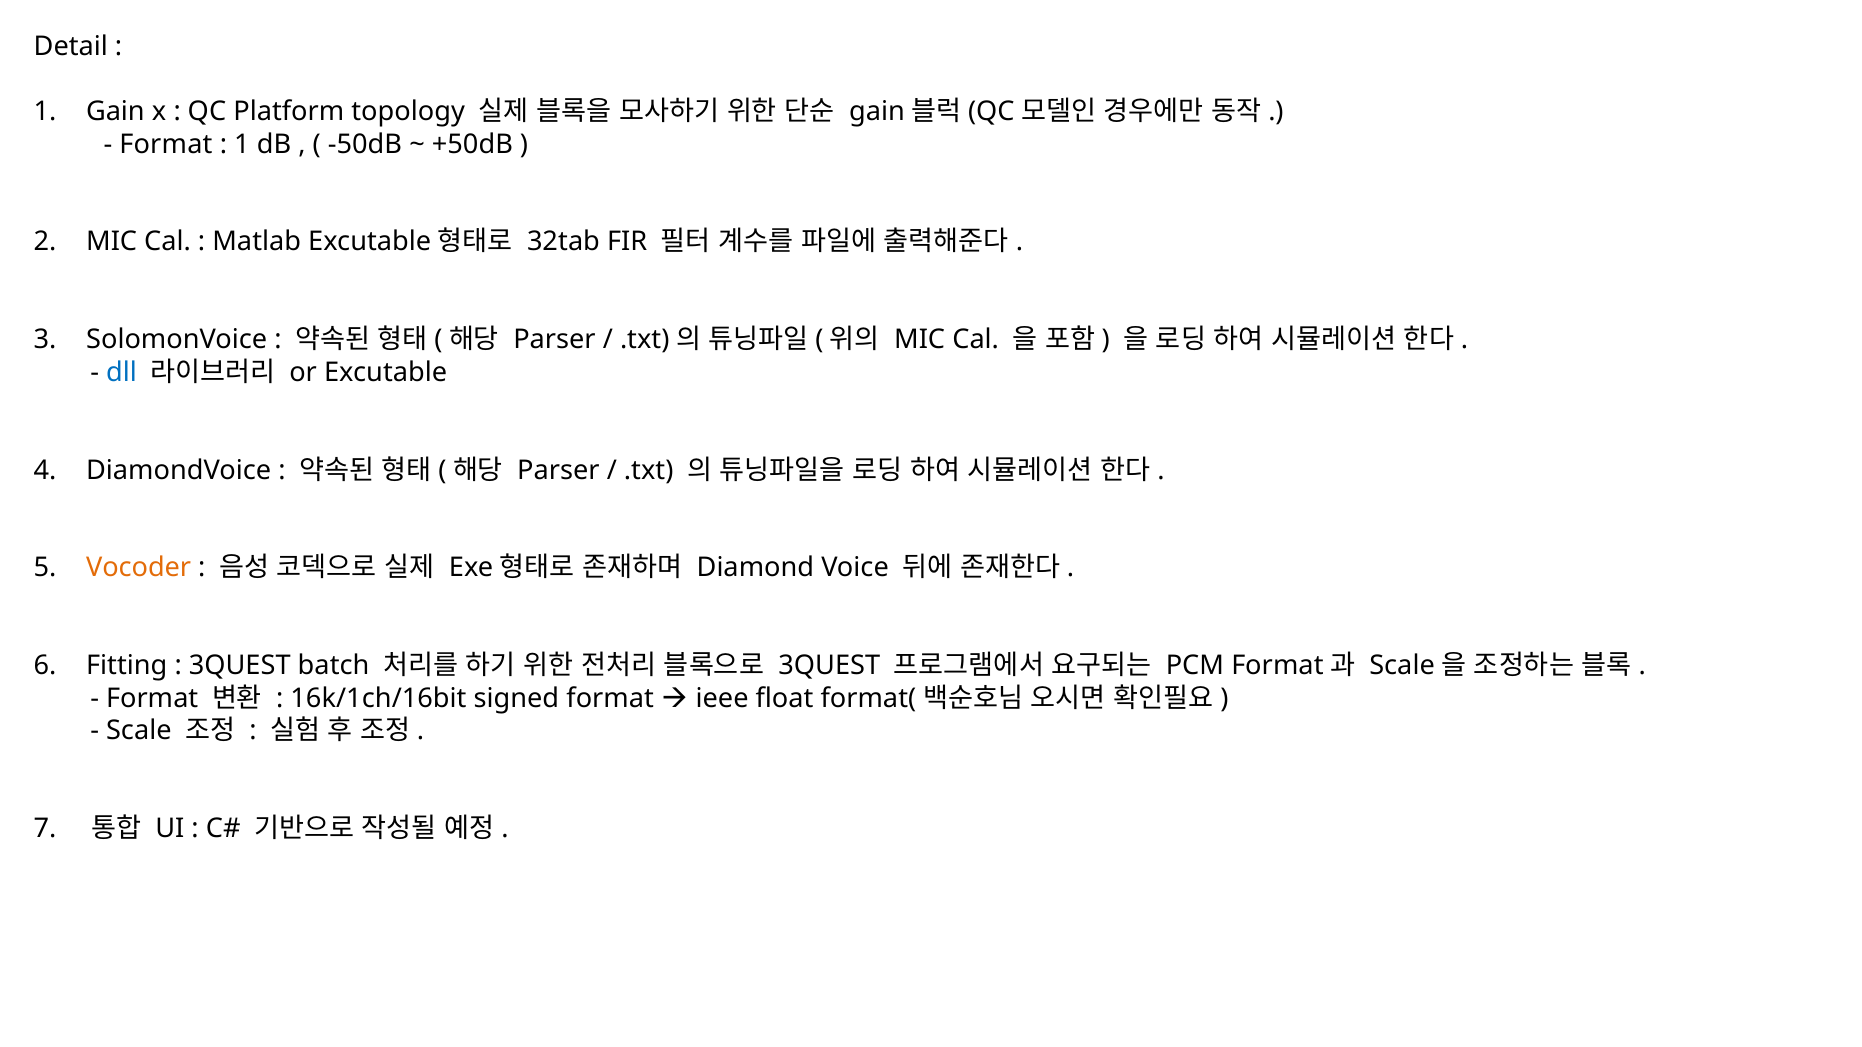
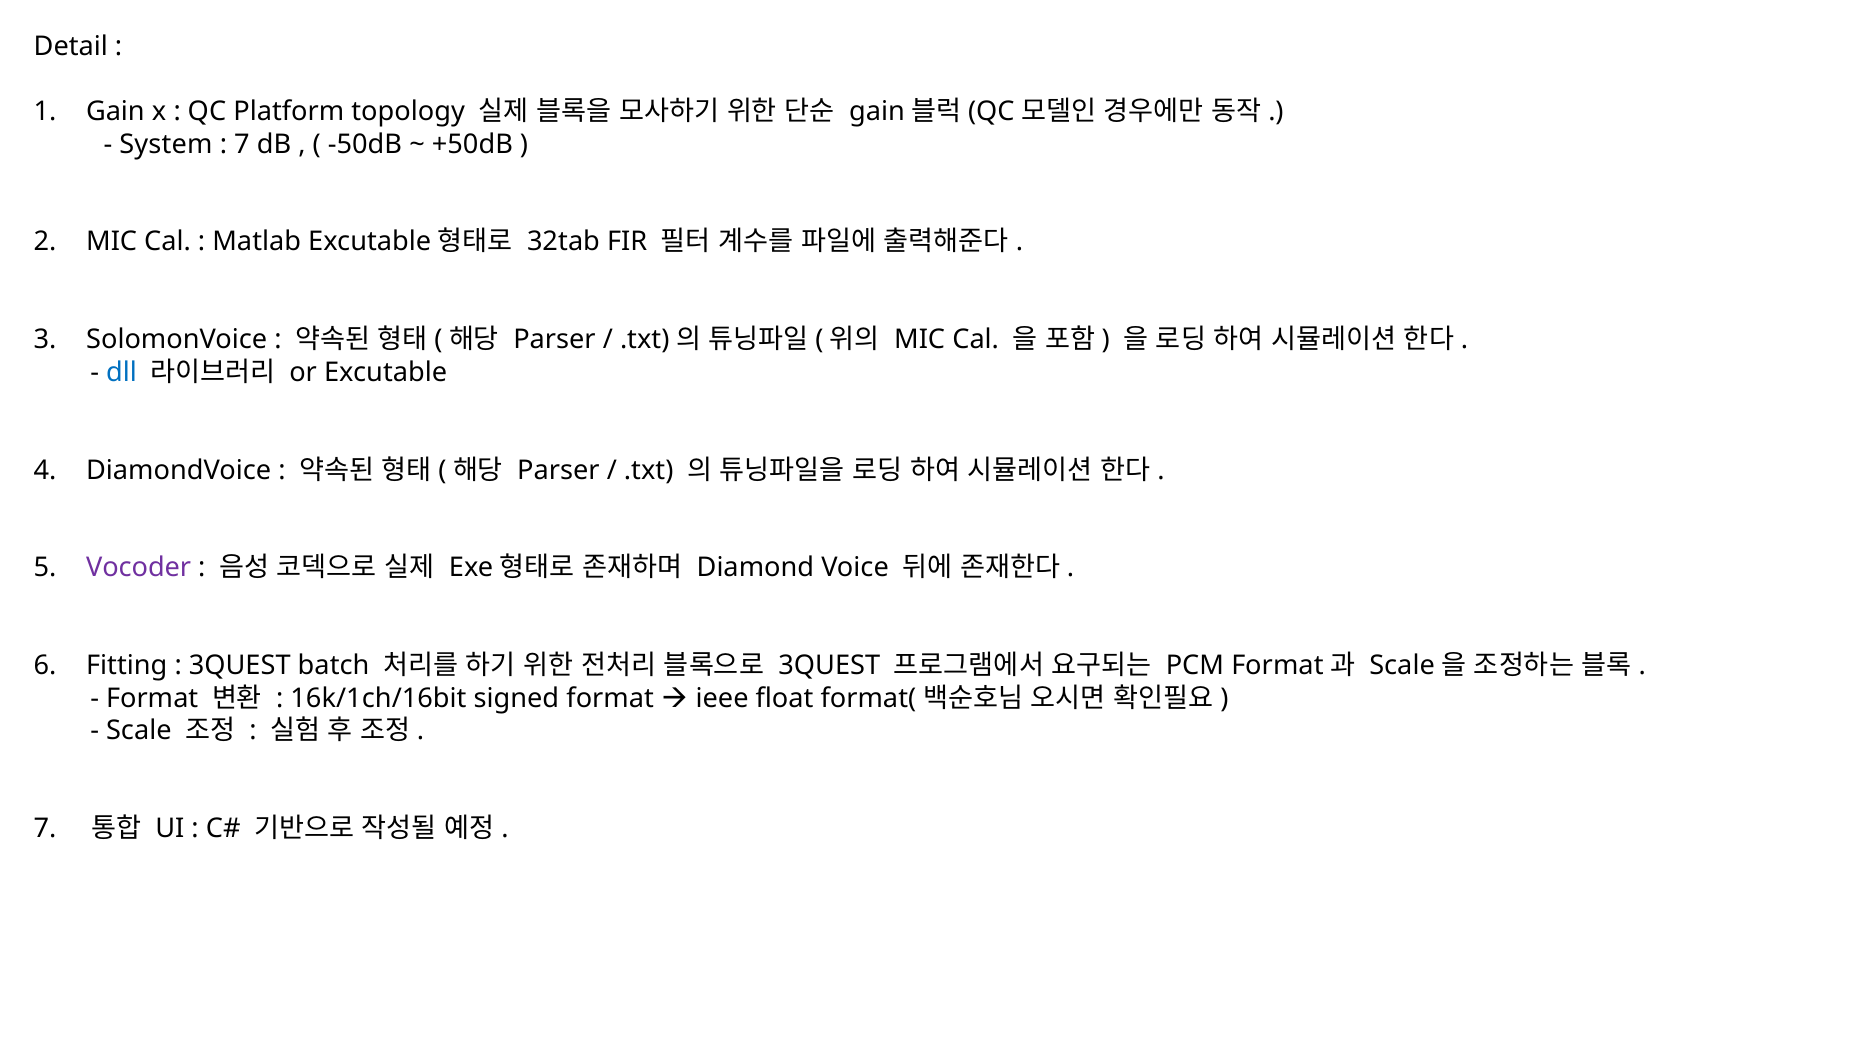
Format: Format -> System (166, 144)
1: 1 -> 7 (242, 144)
Vocoder colour: orange -> purple (139, 568)
